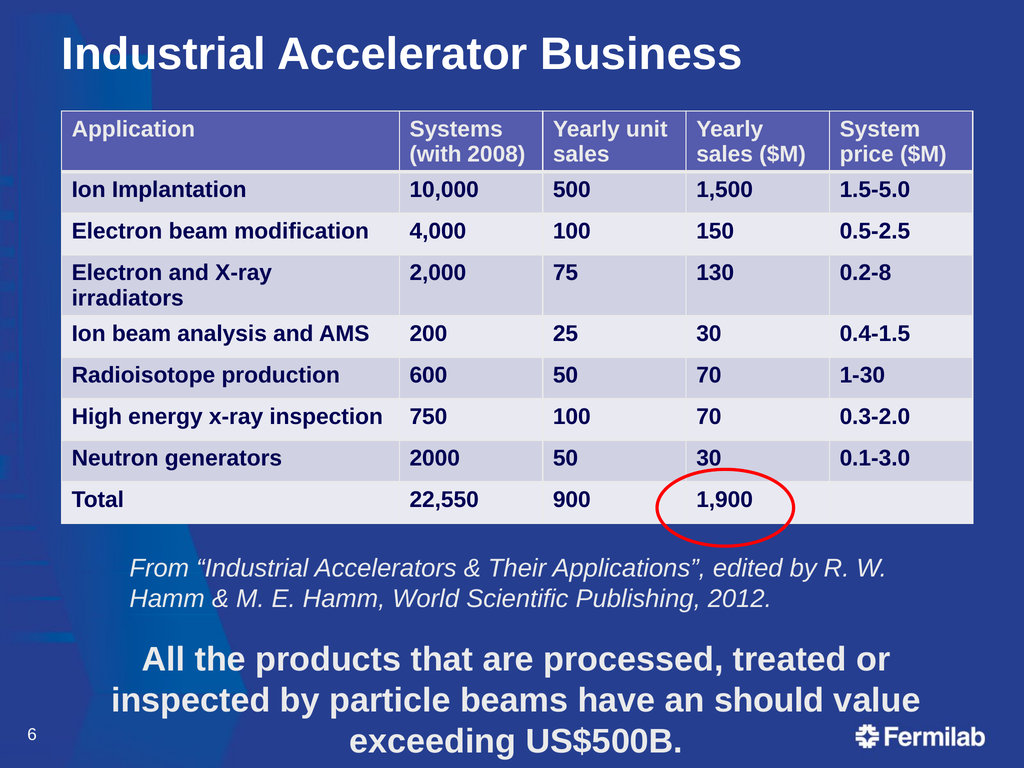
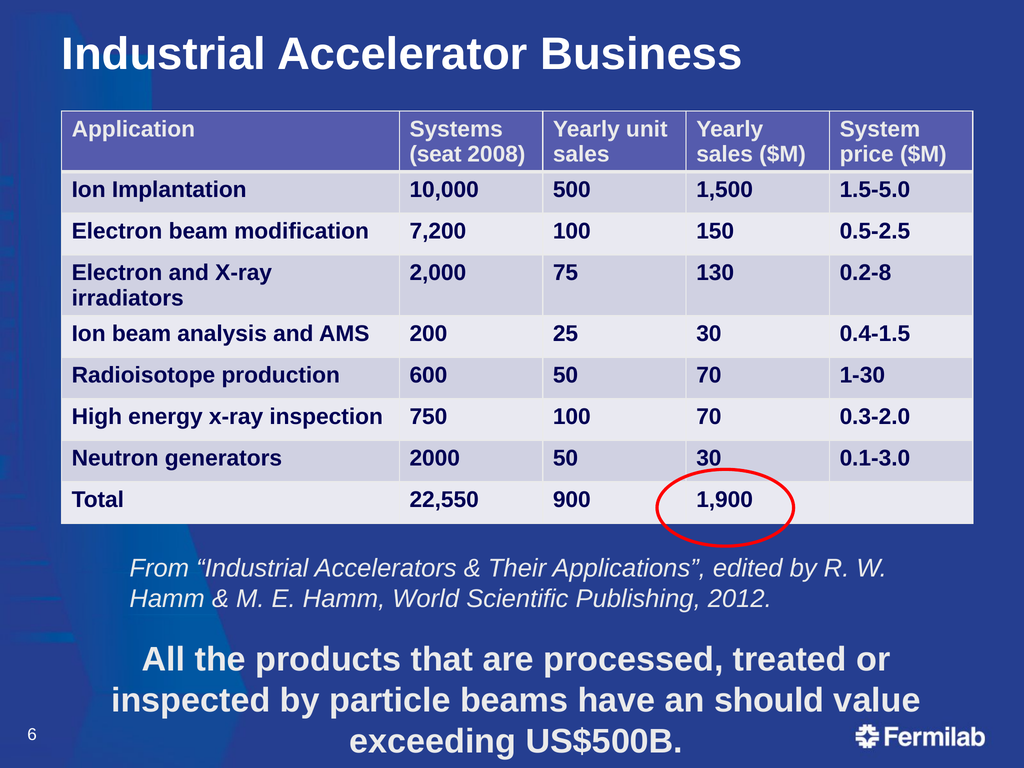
with: with -> seat (435, 154)
4,000: 4,000 -> 7,200 (438, 231)
